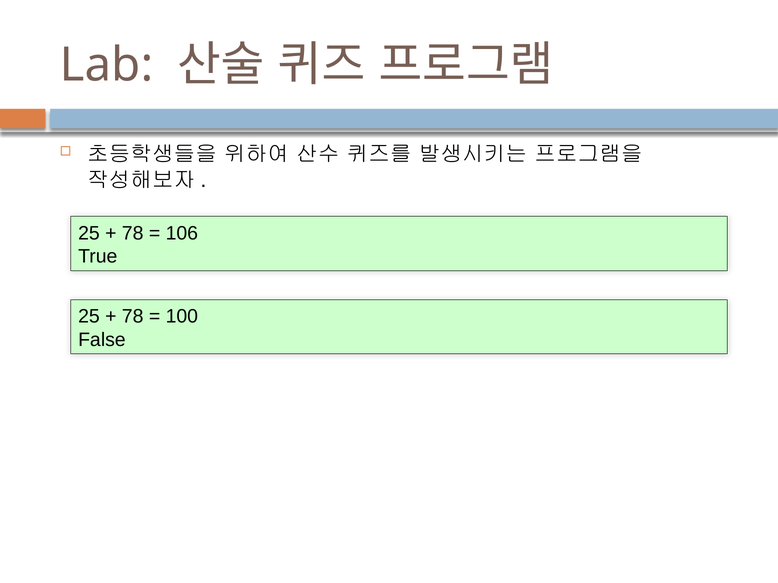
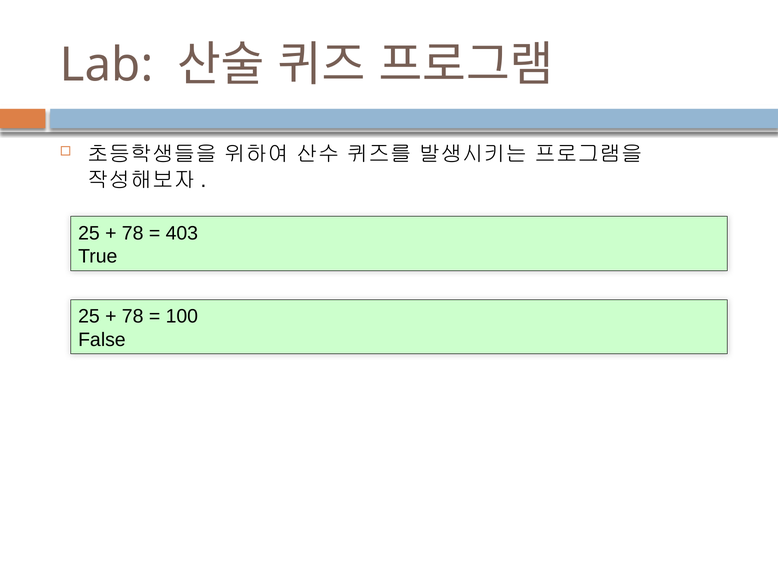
106: 106 -> 403 (182, 233)
